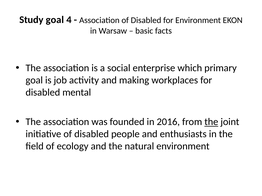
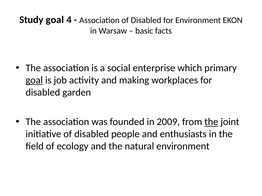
goal underline: none -> present (34, 80)
mental: mental -> garden (77, 93)
2016: 2016 -> 2009 (168, 122)
